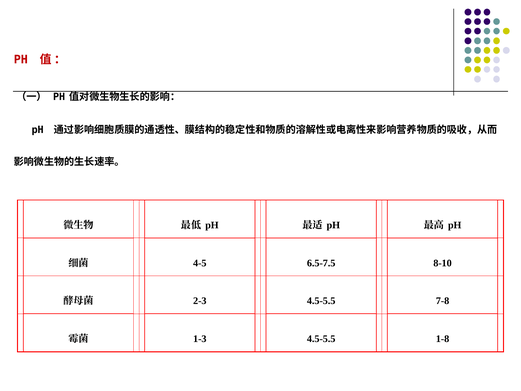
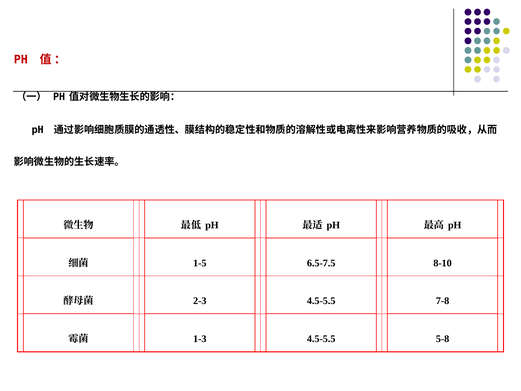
4-5: 4-5 -> 1-5 (200, 263)
1-8: 1-8 -> 5-8 (443, 339)
